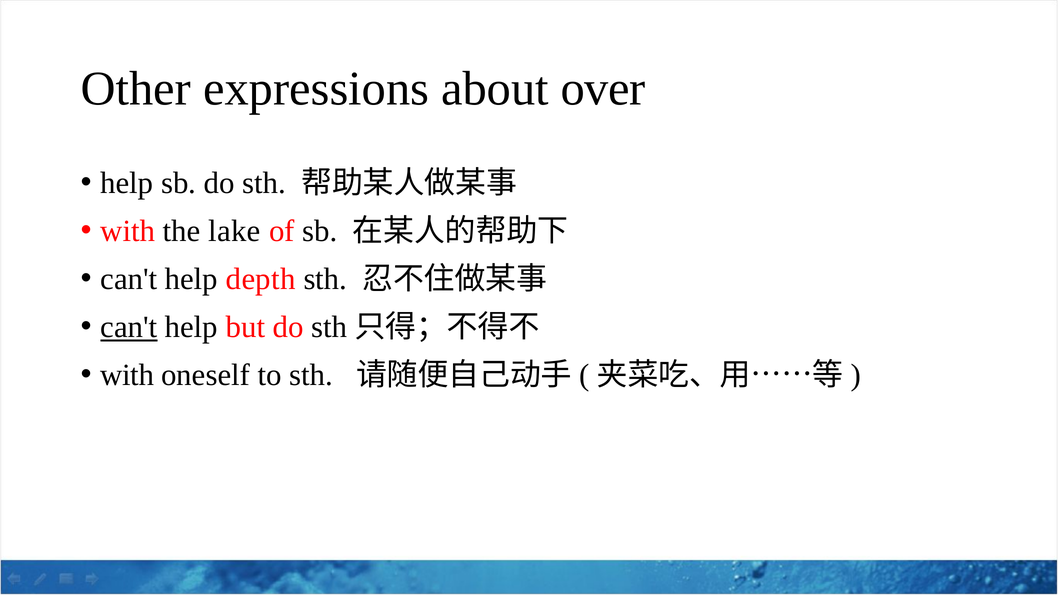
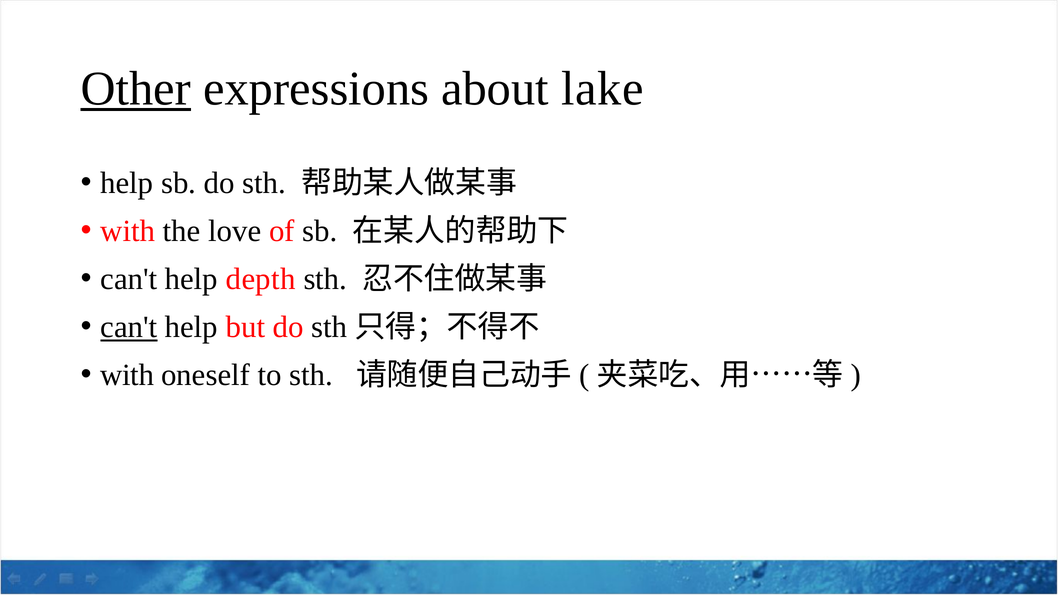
Other underline: none -> present (136, 89)
over: over -> lake (602, 89)
lake: lake -> love (235, 231)
